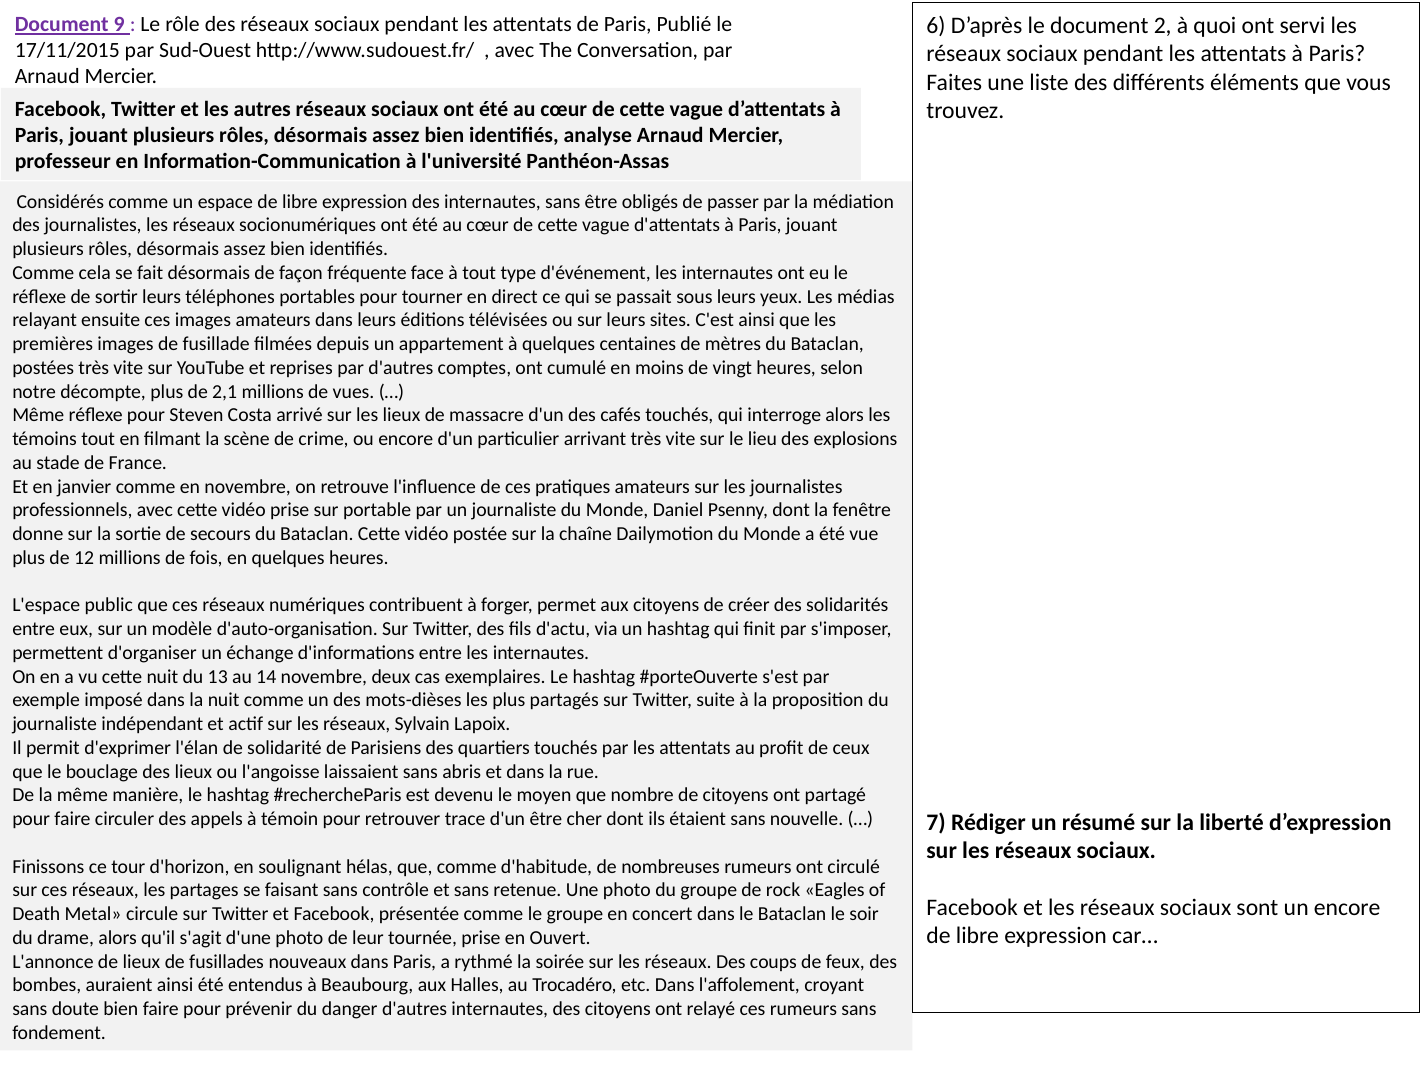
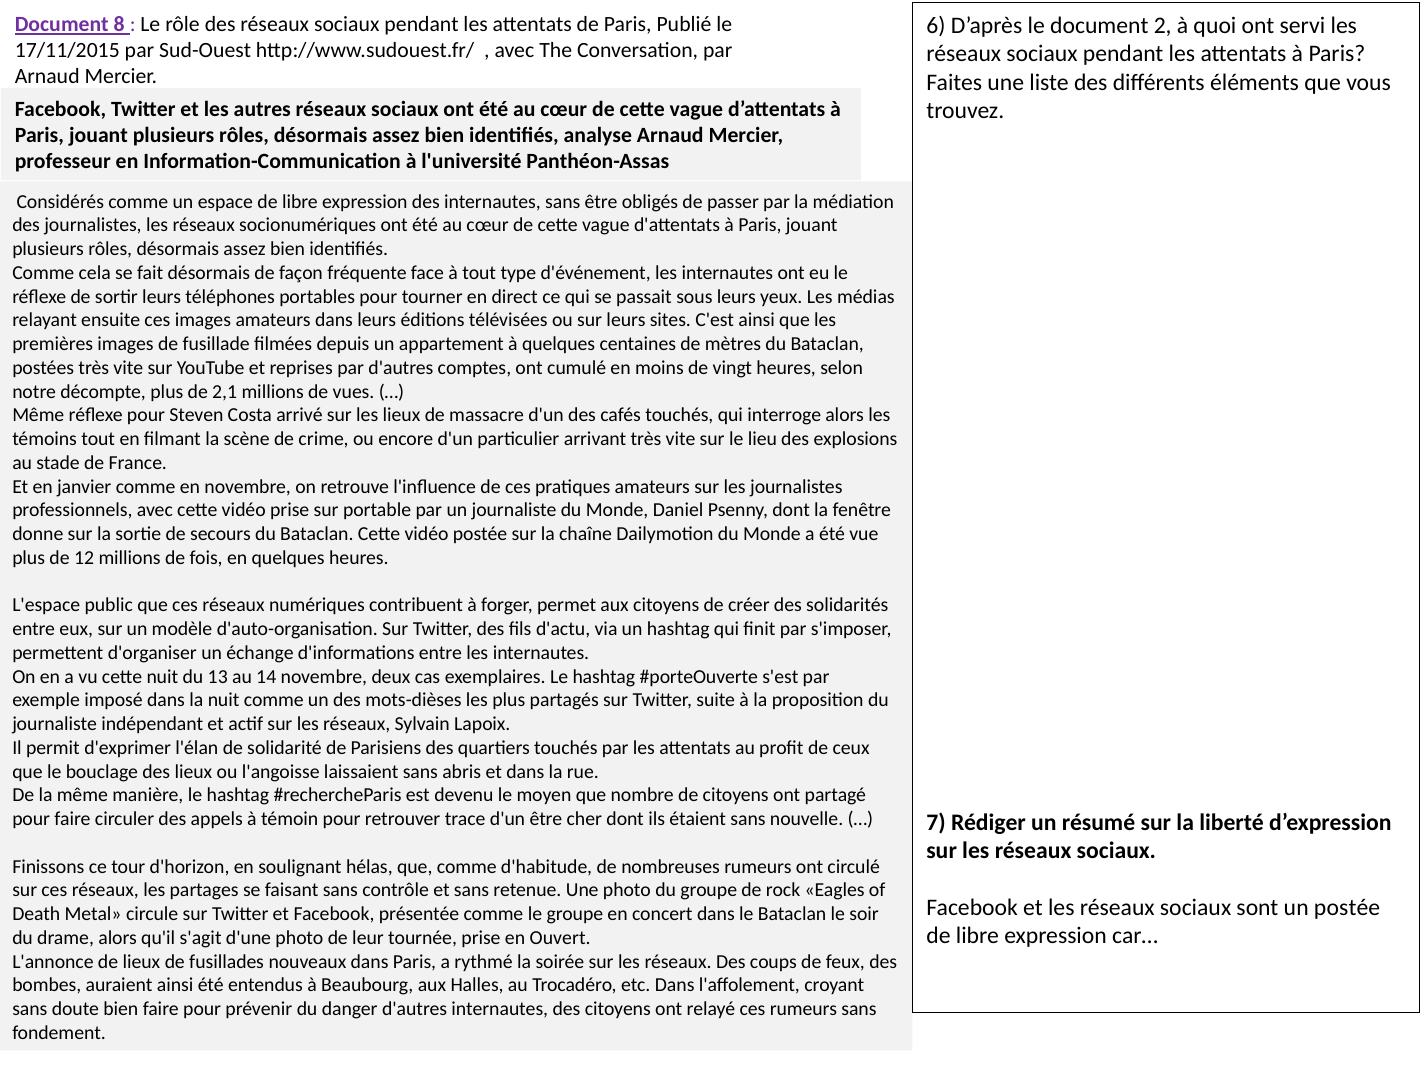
9: 9 -> 8 (119, 24)
un encore: encore -> postée (1347, 907)
